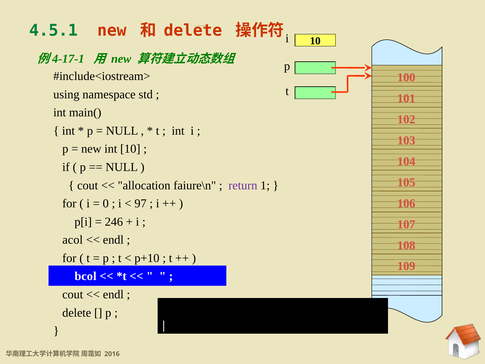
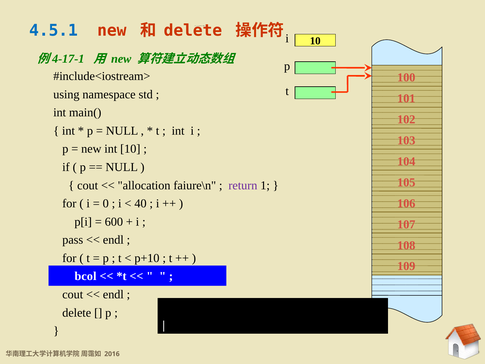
4.5.1 colour: green -> blue (53, 31)
97: 97 -> 40 (141, 203)
246: 246 -> 600 (114, 222)
acol: acol -> pass (73, 240)
